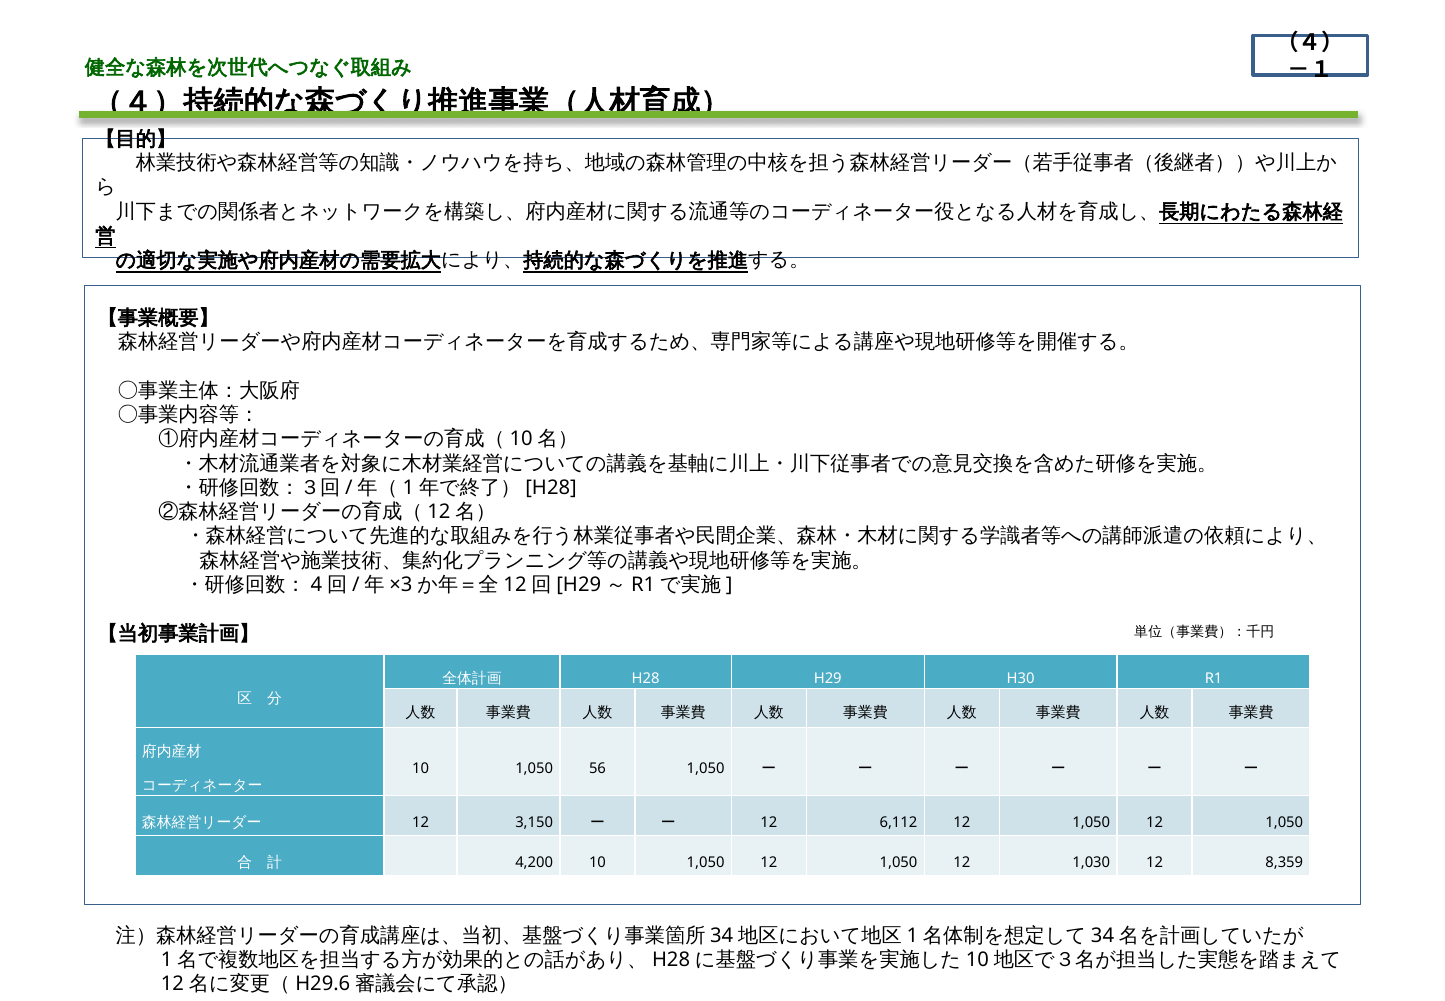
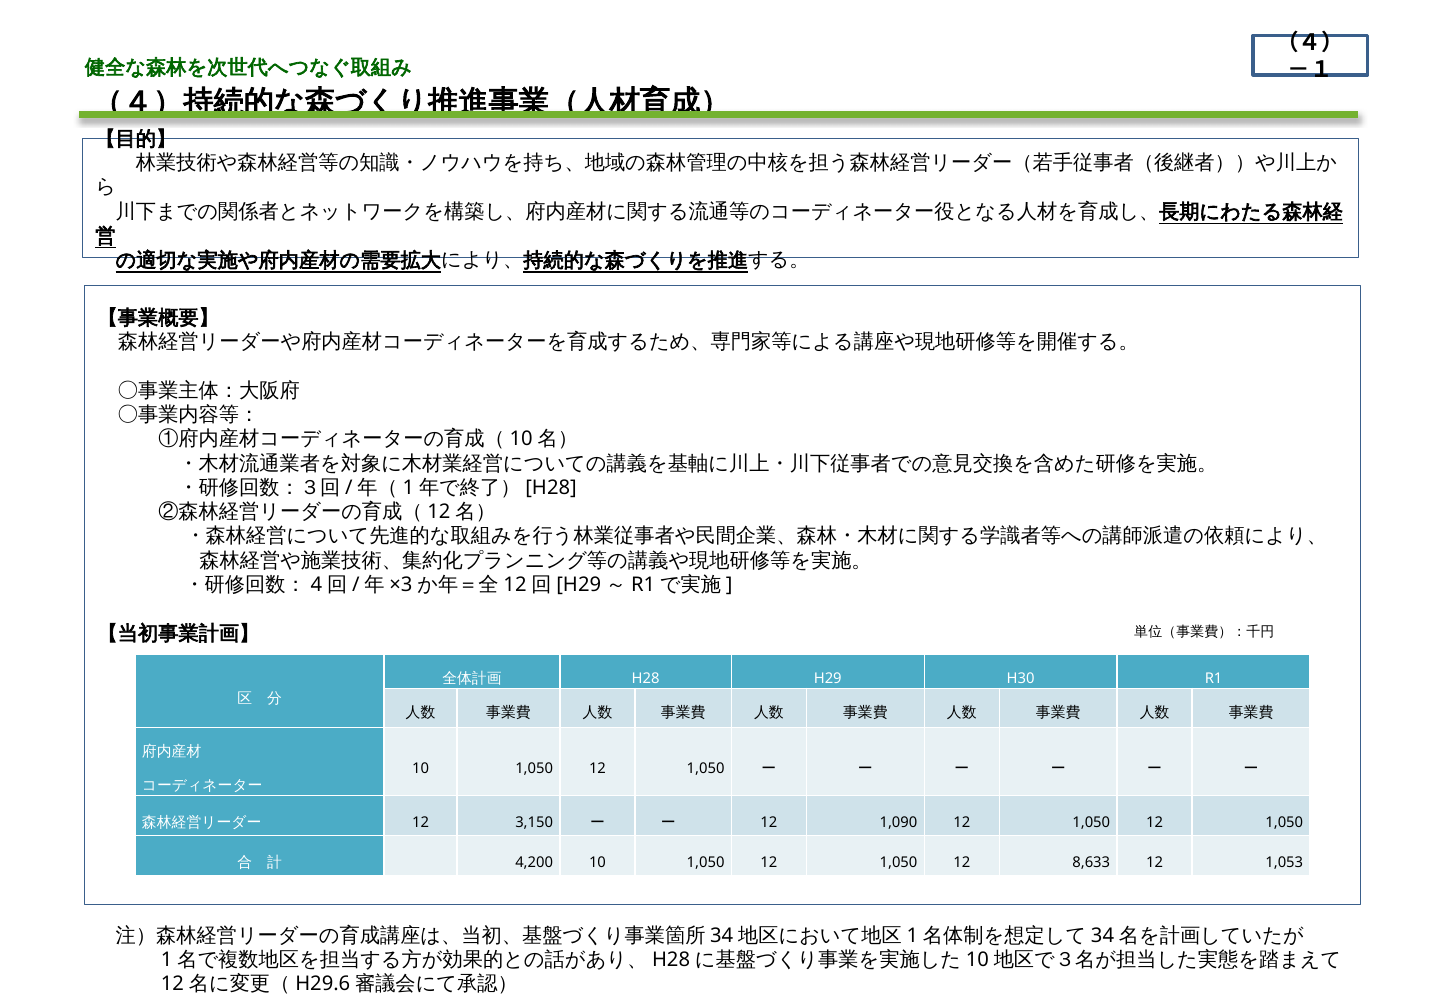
56: 56 -> 12 (598, 768)
6,112: 6,112 -> 1,090 (898, 822)
1,030: 1,030 -> 8,633 (1091, 862)
8,359: 8,359 -> 1,053 (1284, 862)
